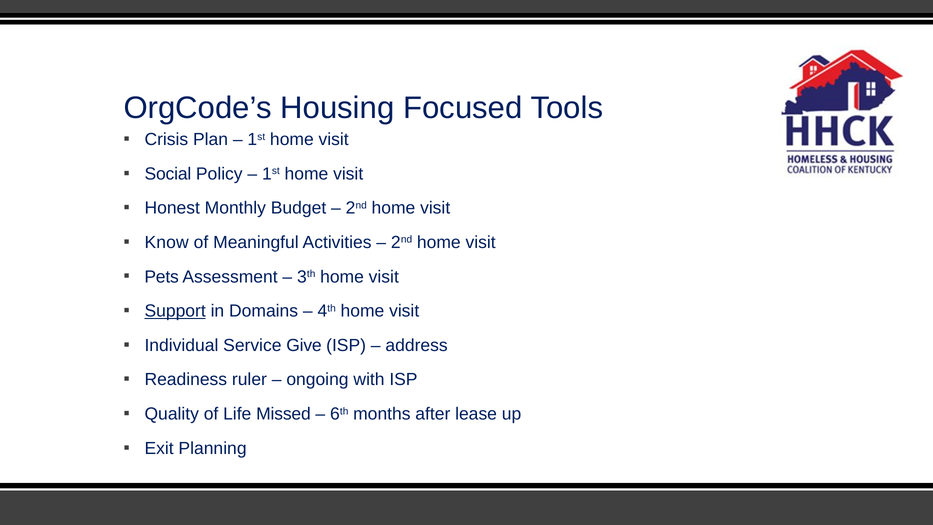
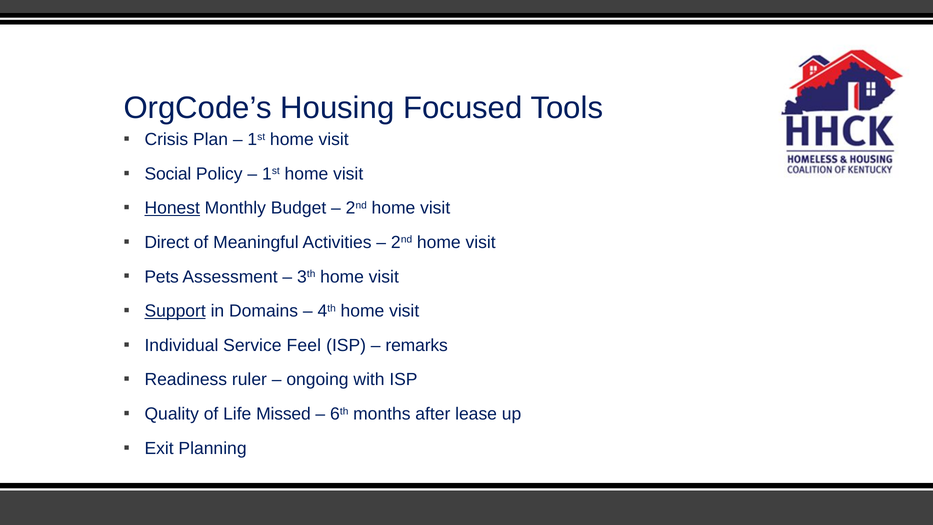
Honest underline: none -> present (172, 208)
Know: Know -> Direct (167, 242)
Give: Give -> Feel (304, 345)
address: address -> remarks (417, 345)
